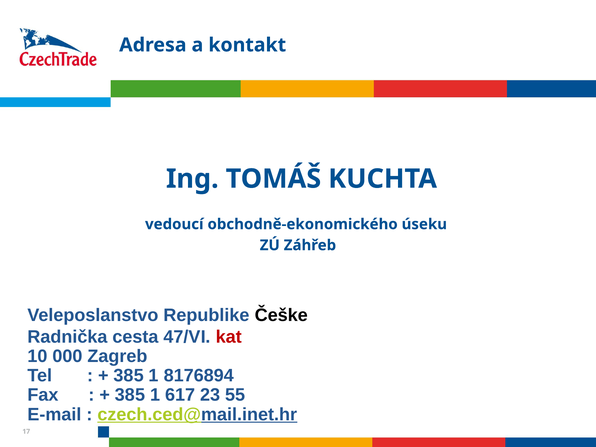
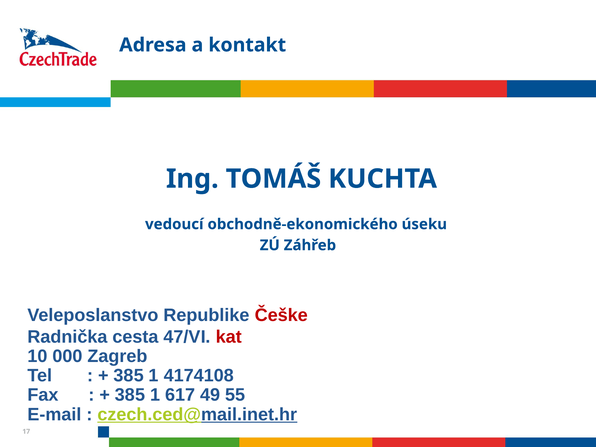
Češke colour: black -> red (281, 315)
8176894: 8176894 -> 4174108 (199, 376)
23: 23 -> 49 (210, 395)
